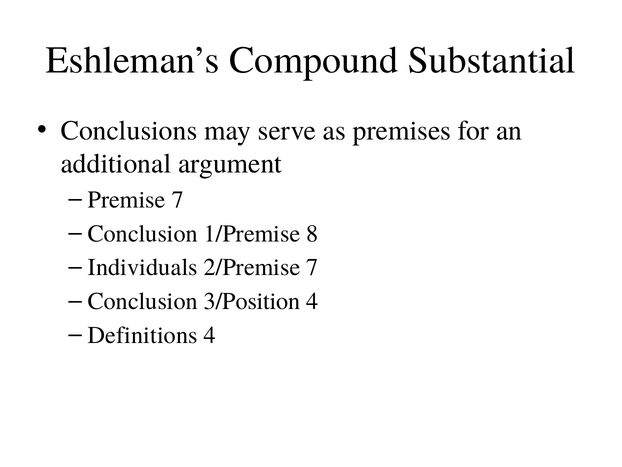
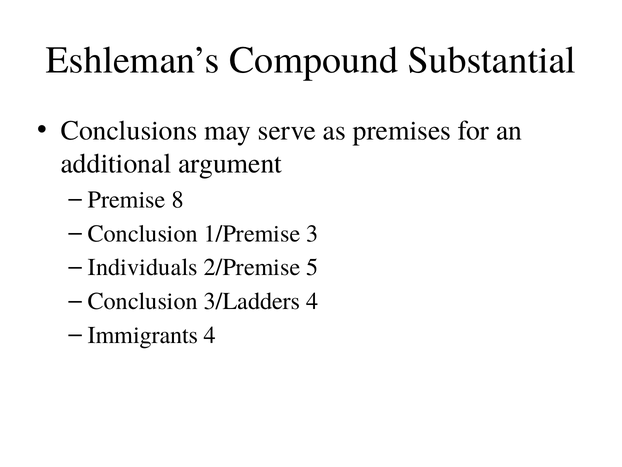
Premise 7: 7 -> 8 (178, 199)
8: 8 -> 3 (312, 233)
2/Premise 7: 7 -> 5 (312, 267)
3/Position: 3/Position -> 3/Ladders (252, 301)
Definitions: Definitions -> Immigrants (143, 335)
